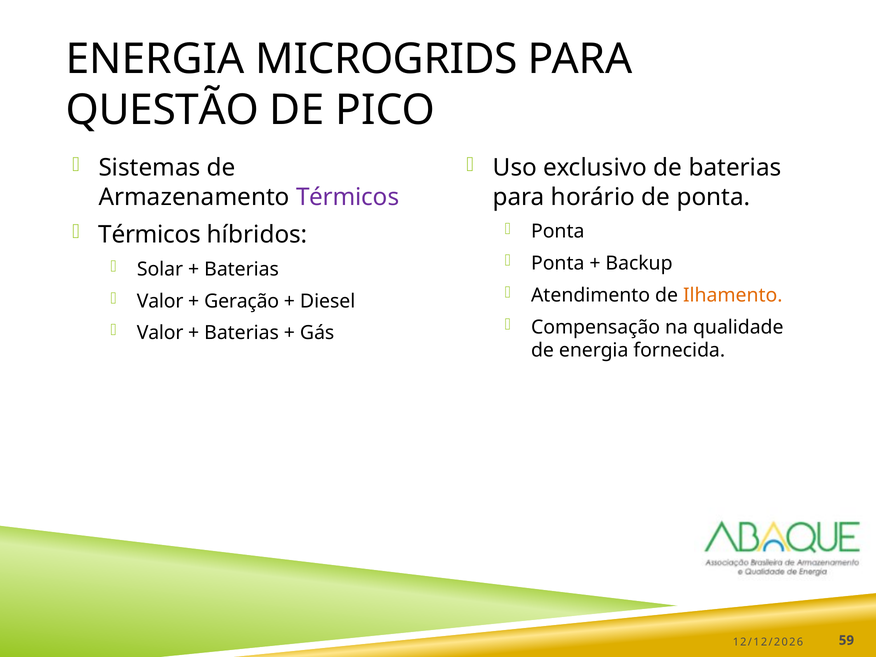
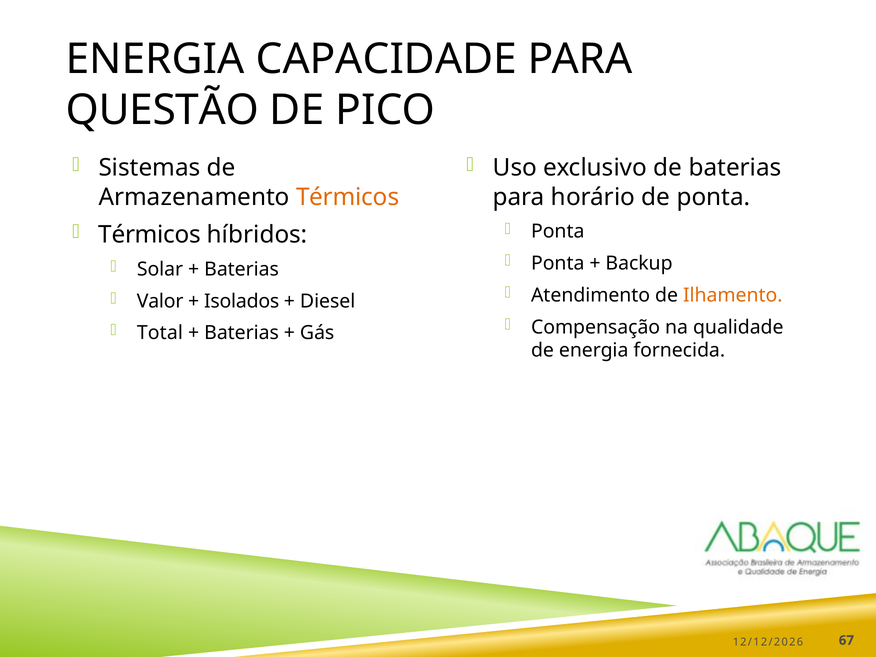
MICROGRIDS: MICROGRIDS -> CAPACIDADE (386, 59)
Térmicos colour: purple -> orange (348, 197)
Geração: Geração -> Isolados (242, 301)
Valor: Valor -> Total (160, 333)
59: 59 -> 67 (846, 640)
